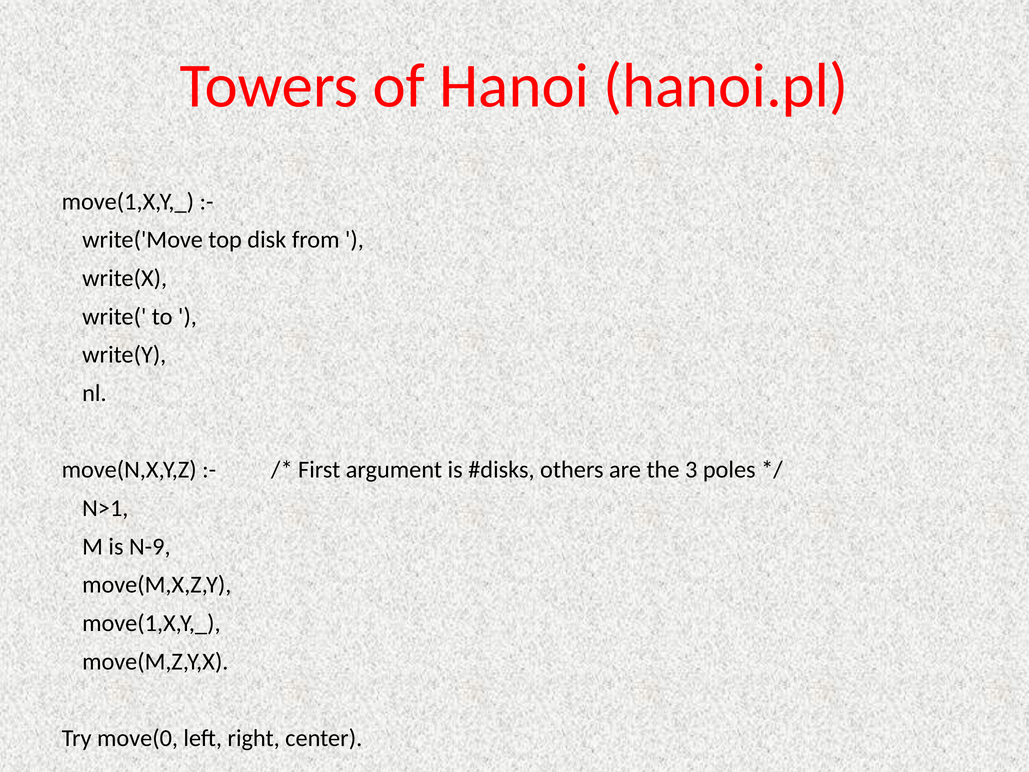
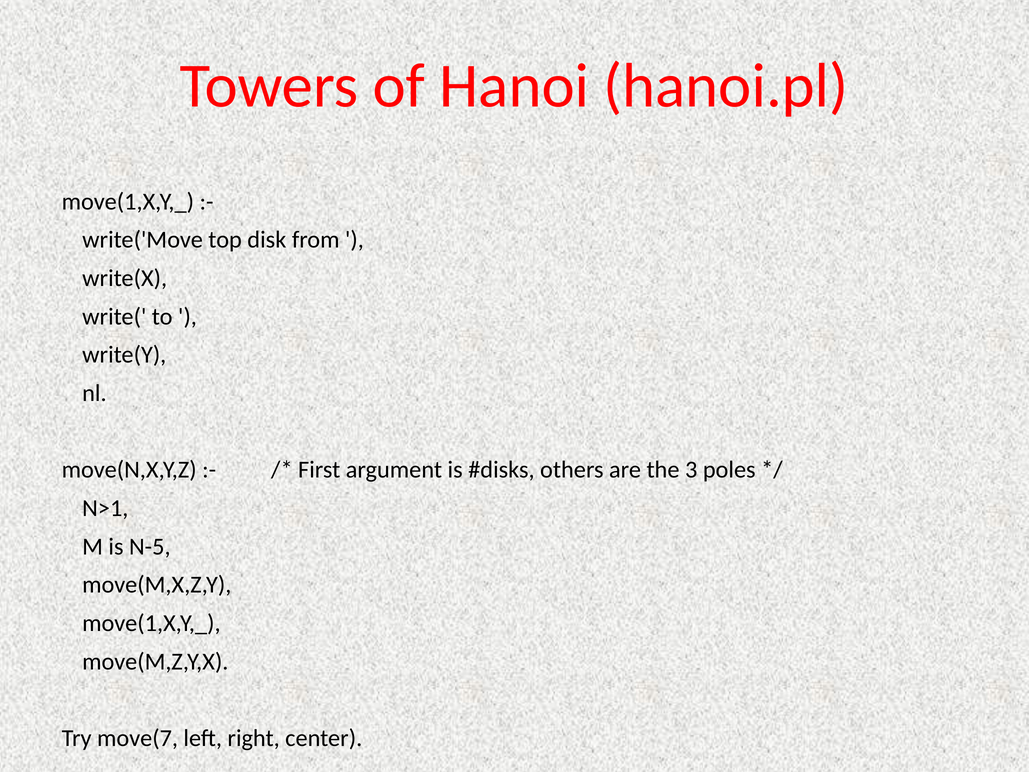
N-9: N-9 -> N-5 (150, 546)
move(0: move(0 -> move(7 (138, 738)
